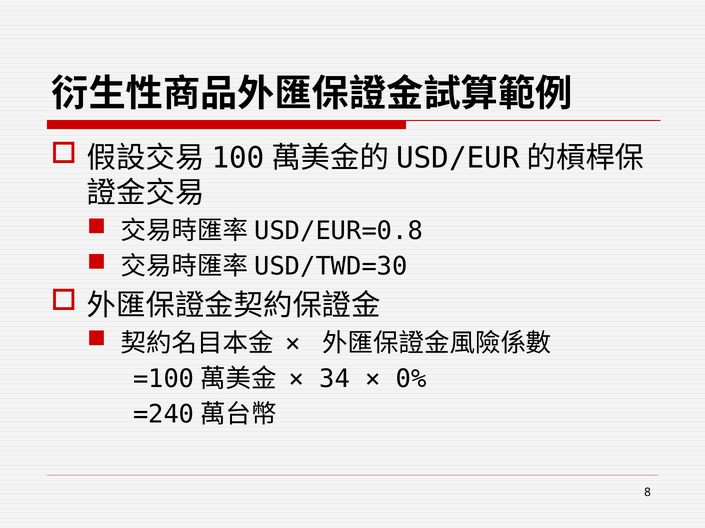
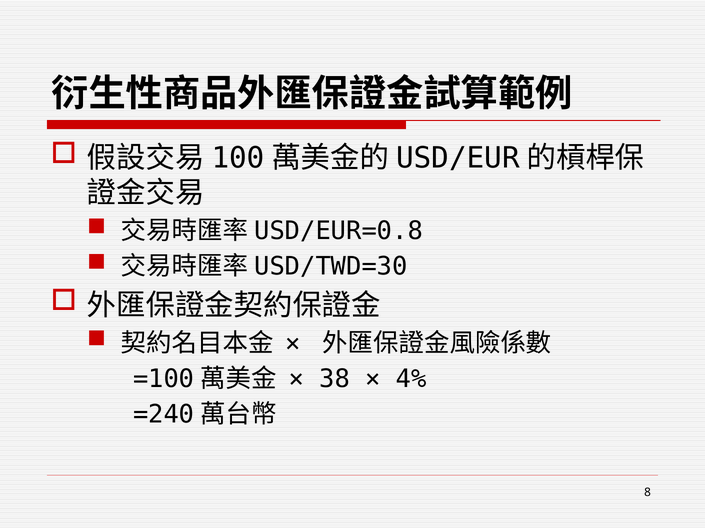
34: 34 -> 38 (335, 379)
0%: 0% -> 4% (411, 379)
